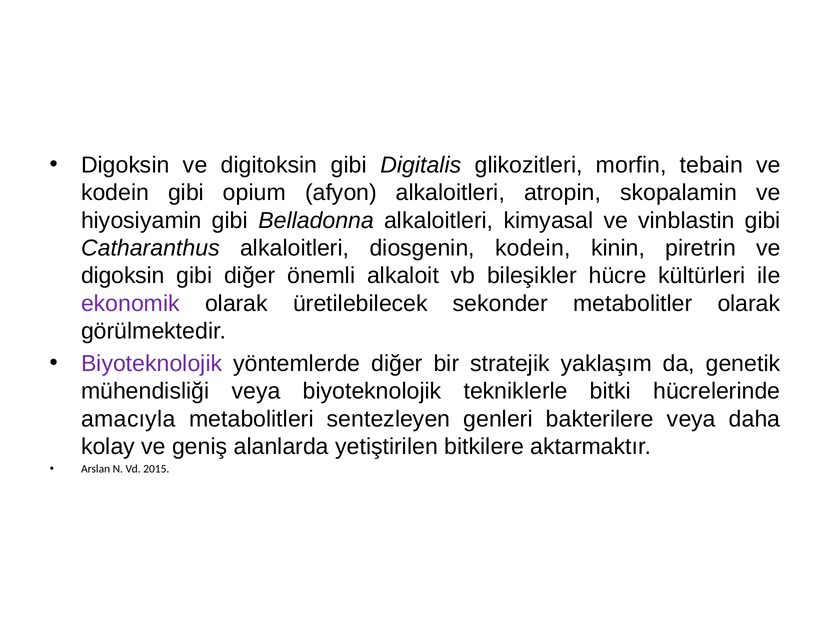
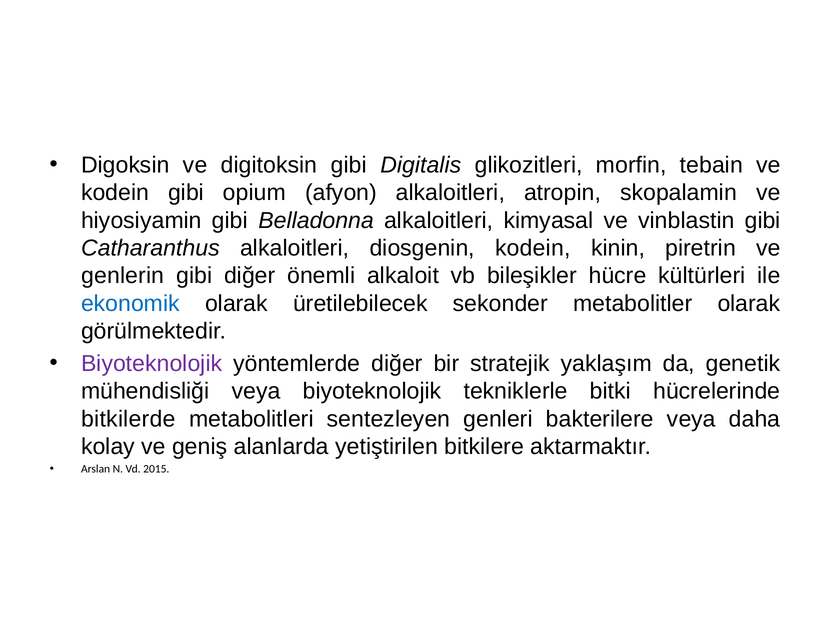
digoksin: digoksin -> genlerin (123, 276)
ekonomik colour: purple -> blue (130, 304)
amacıyla: amacıyla -> bitkilerde (128, 419)
